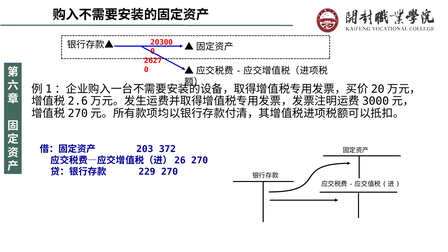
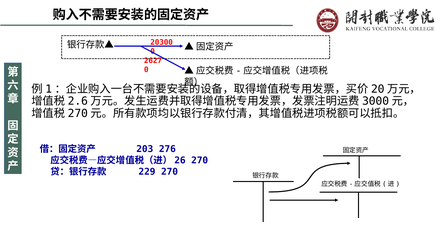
372: 372 -> 276 (167, 149)
